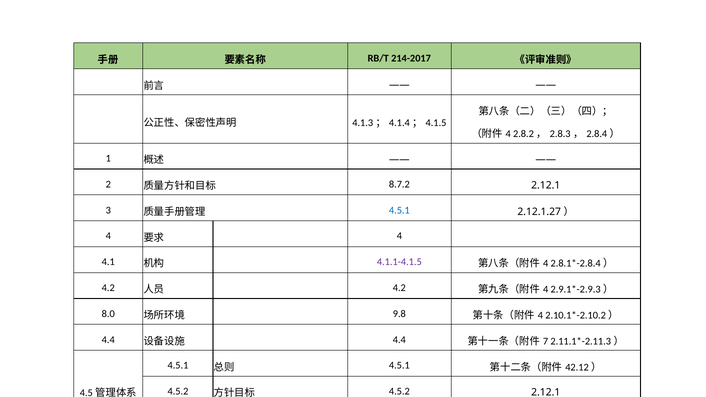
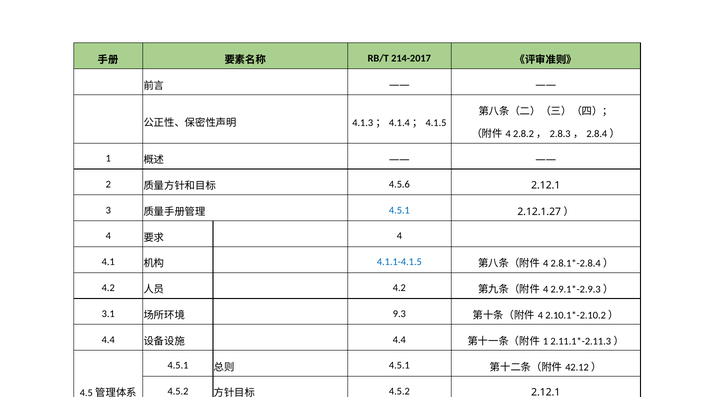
8.7.2: 8.7.2 -> 4.5.6 (399, 184)
4.1.1-4.1.5 colour: purple -> blue (399, 262)
8.0: 8.0 -> 3.1 (108, 314)
9.8: 9.8 -> 9.3 (399, 314)
7: 7 -> 1 (546, 341)
